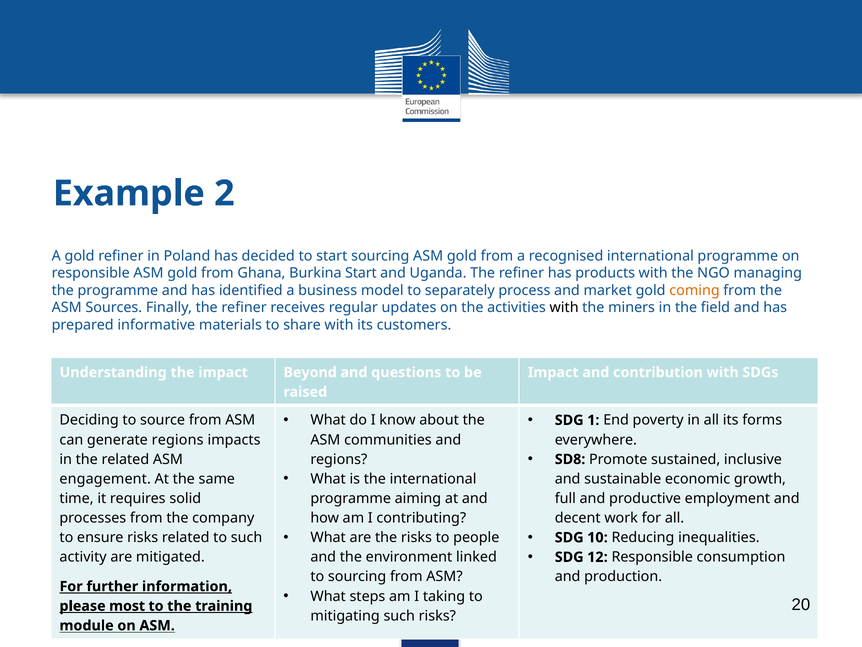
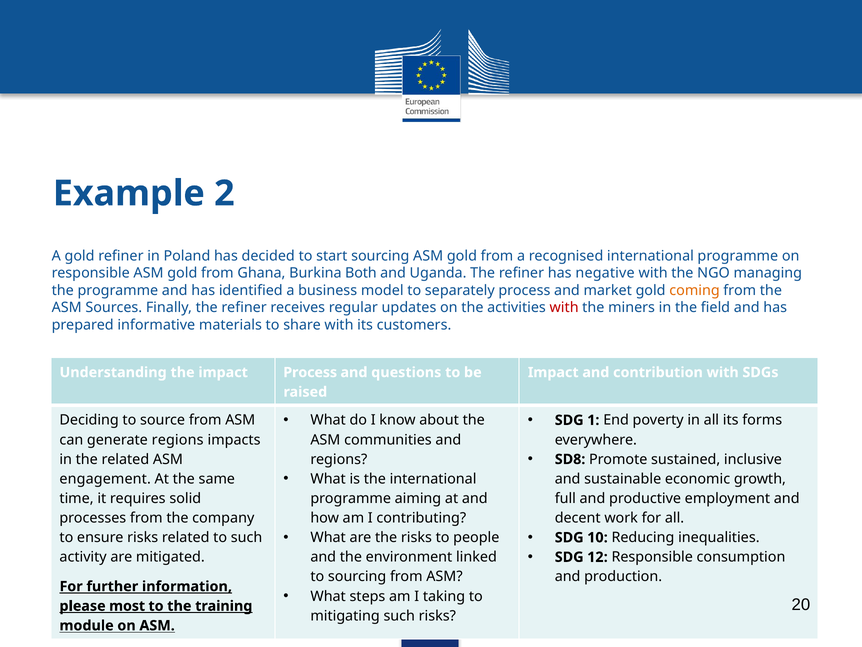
Burkina Start: Start -> Both (361, 273)
products: products -> negative (605, 273)
with colour: black -> red (564, 307)
impact Beyond: Beyond -> Process (310, 372)
